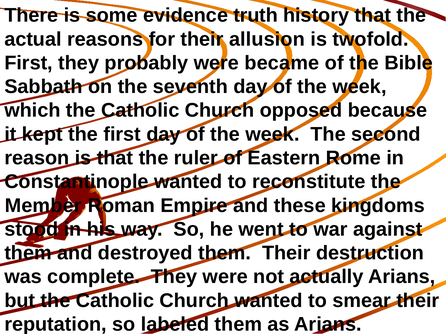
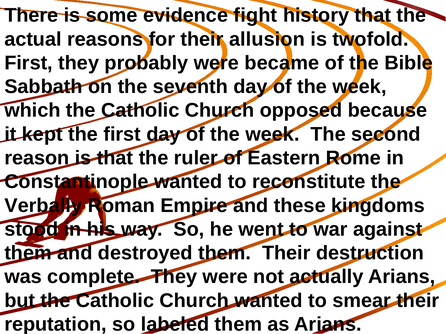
truth: truth -> fight (255, 15)
Member: Member -> Verbally (43, 206)
